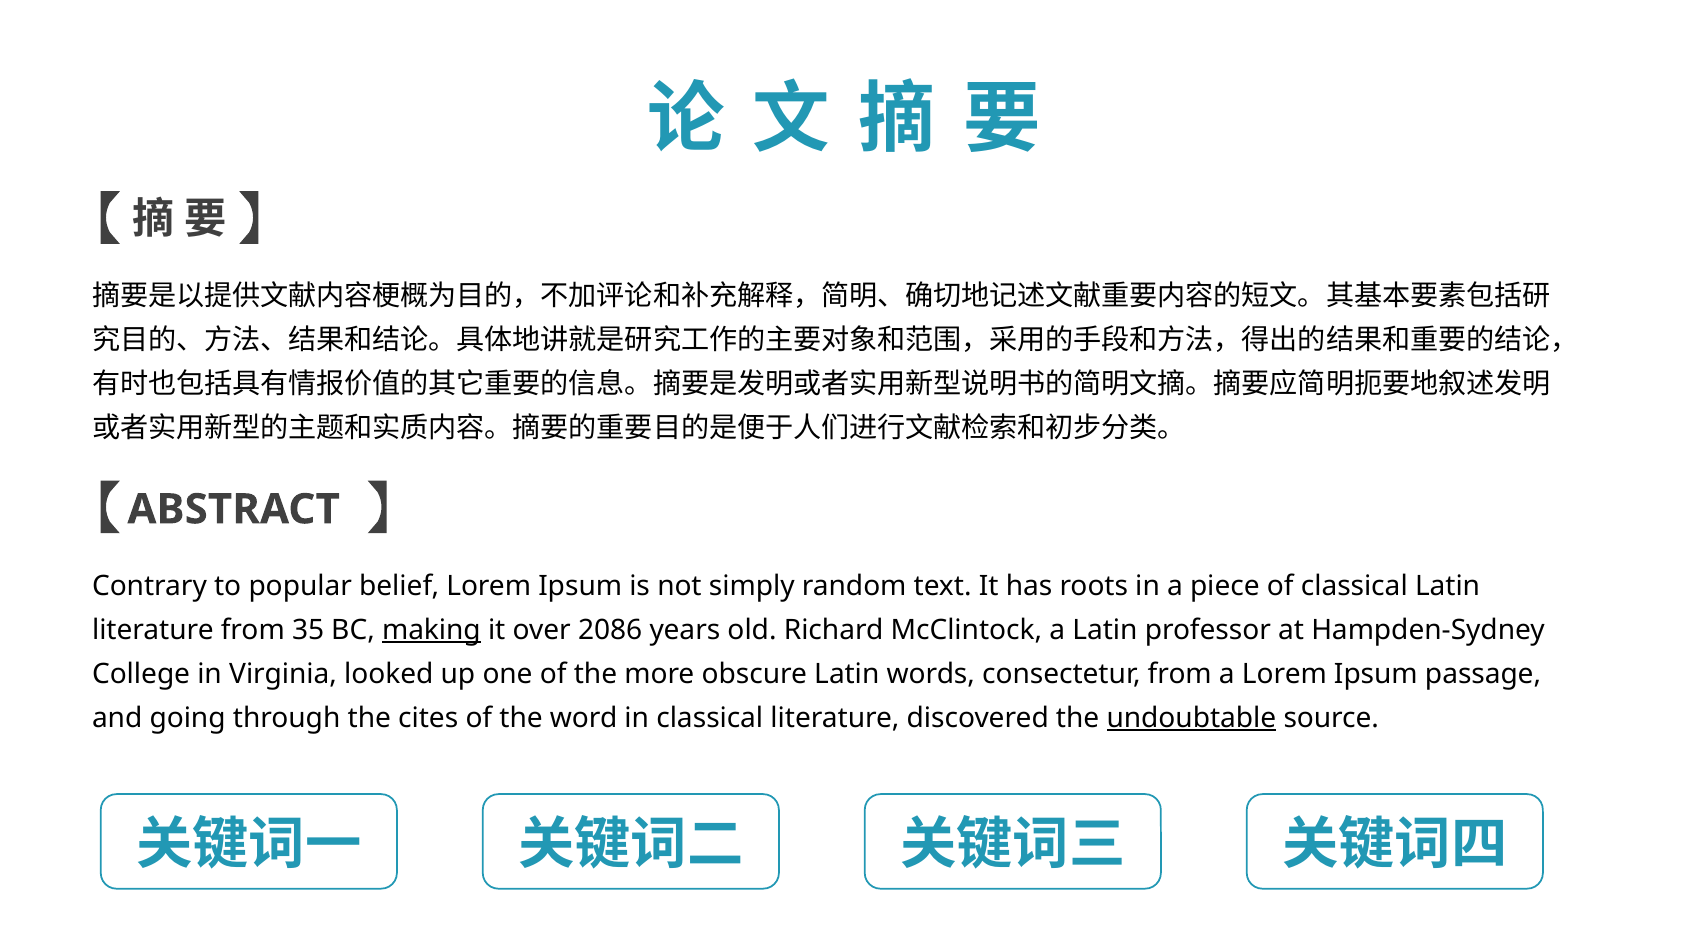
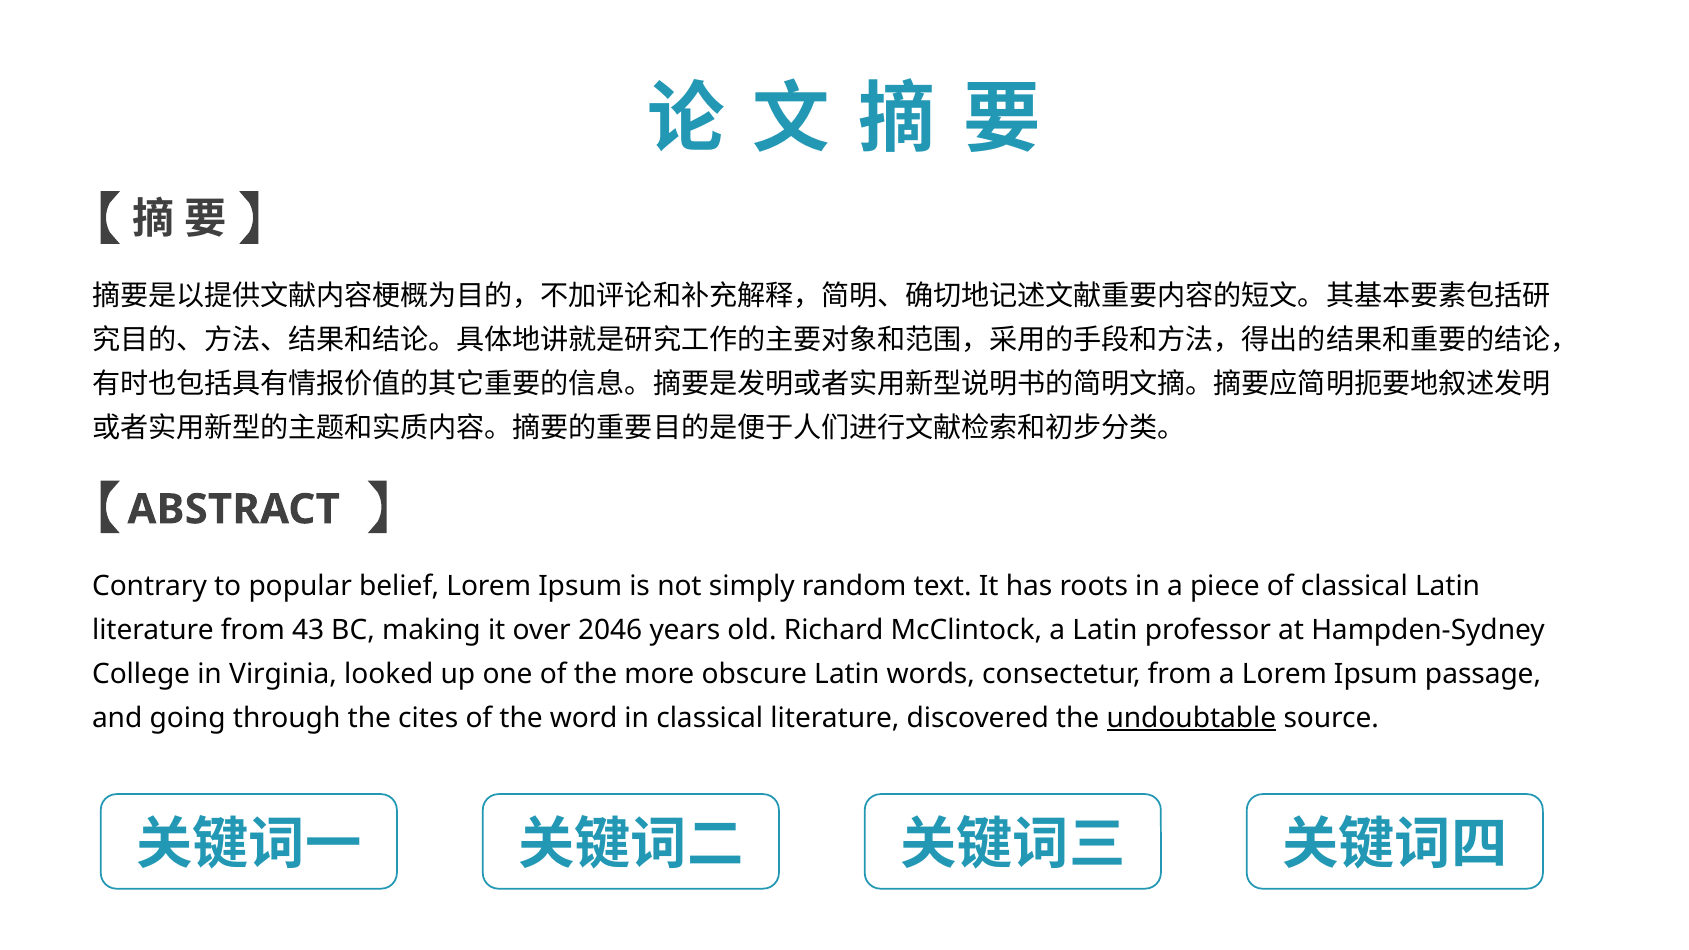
35: 35 -> 43 (308, 630)
making underline: present -> none (431, 630)
2086: 2086 -> 2046 (610, 630)
